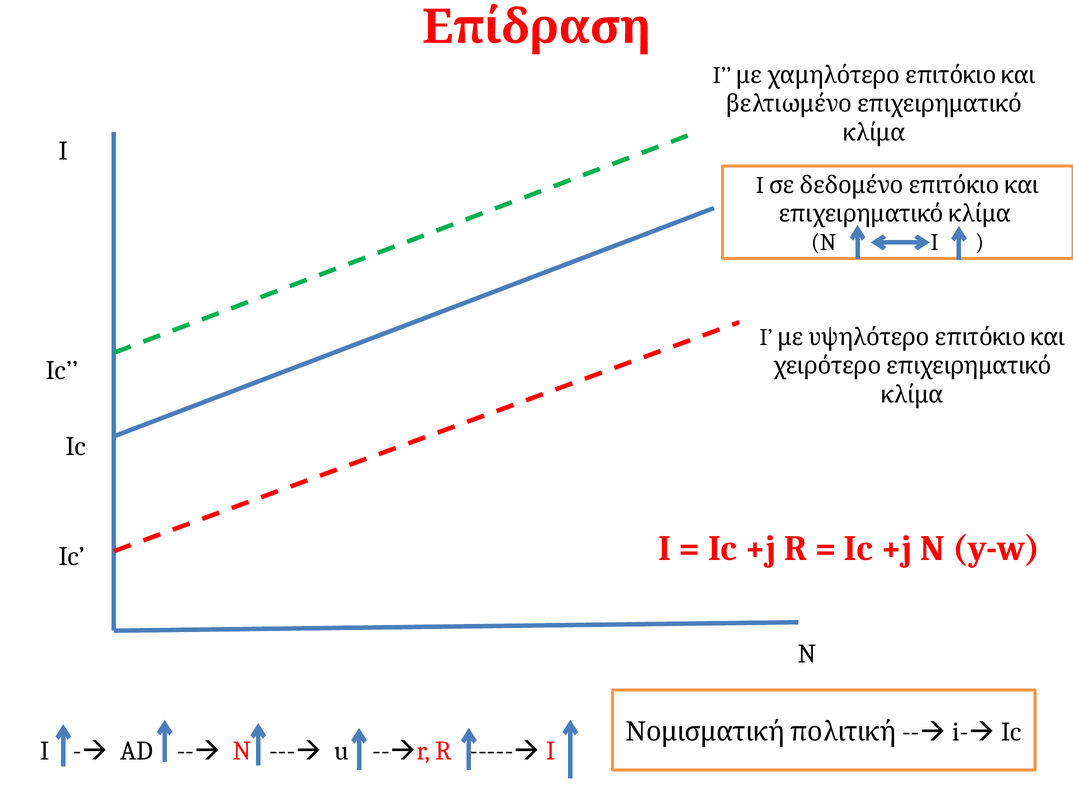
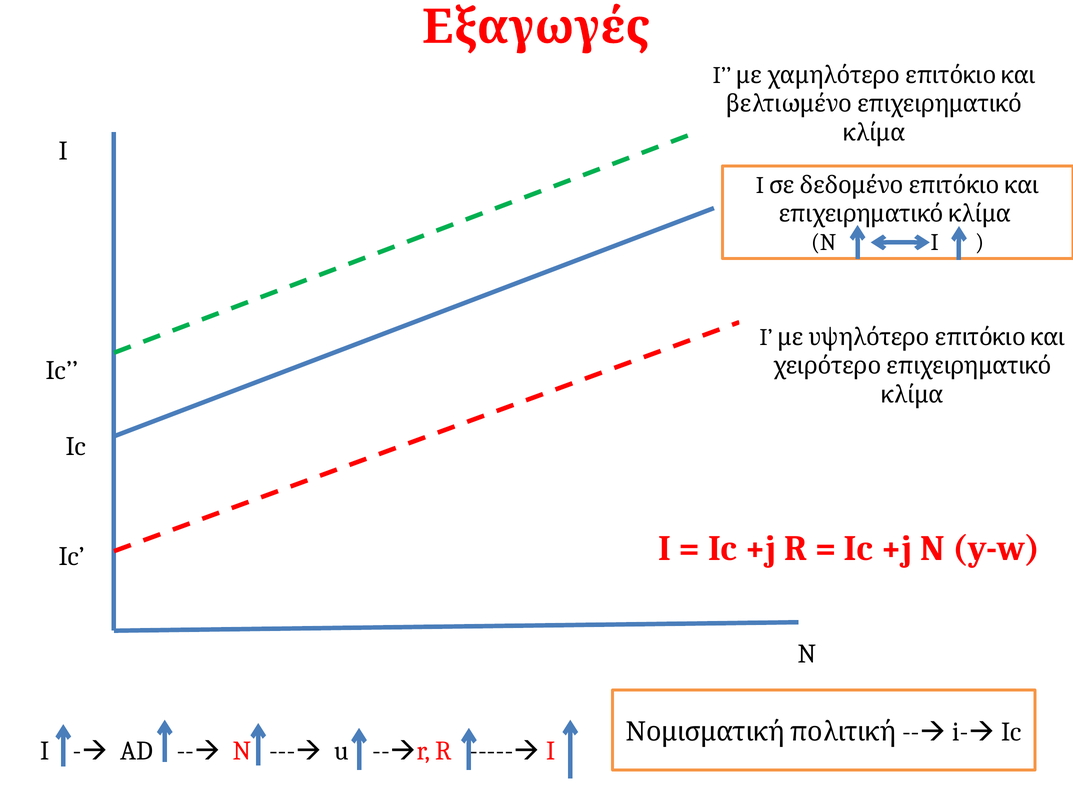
Επίδραση: Επίδραση -> Εξαγωγές (536, 27)
